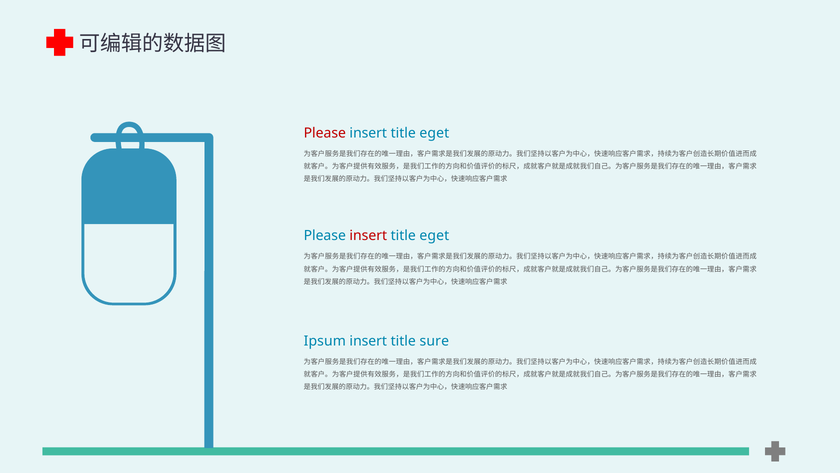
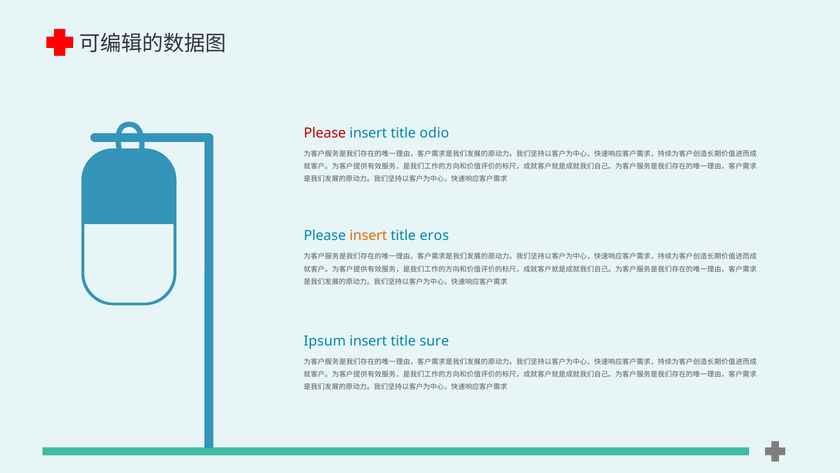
eget: eget -> odio (434, 133)
insert colour: red -> orange (368, 235)
eget: eget -> eros (434, 235)
